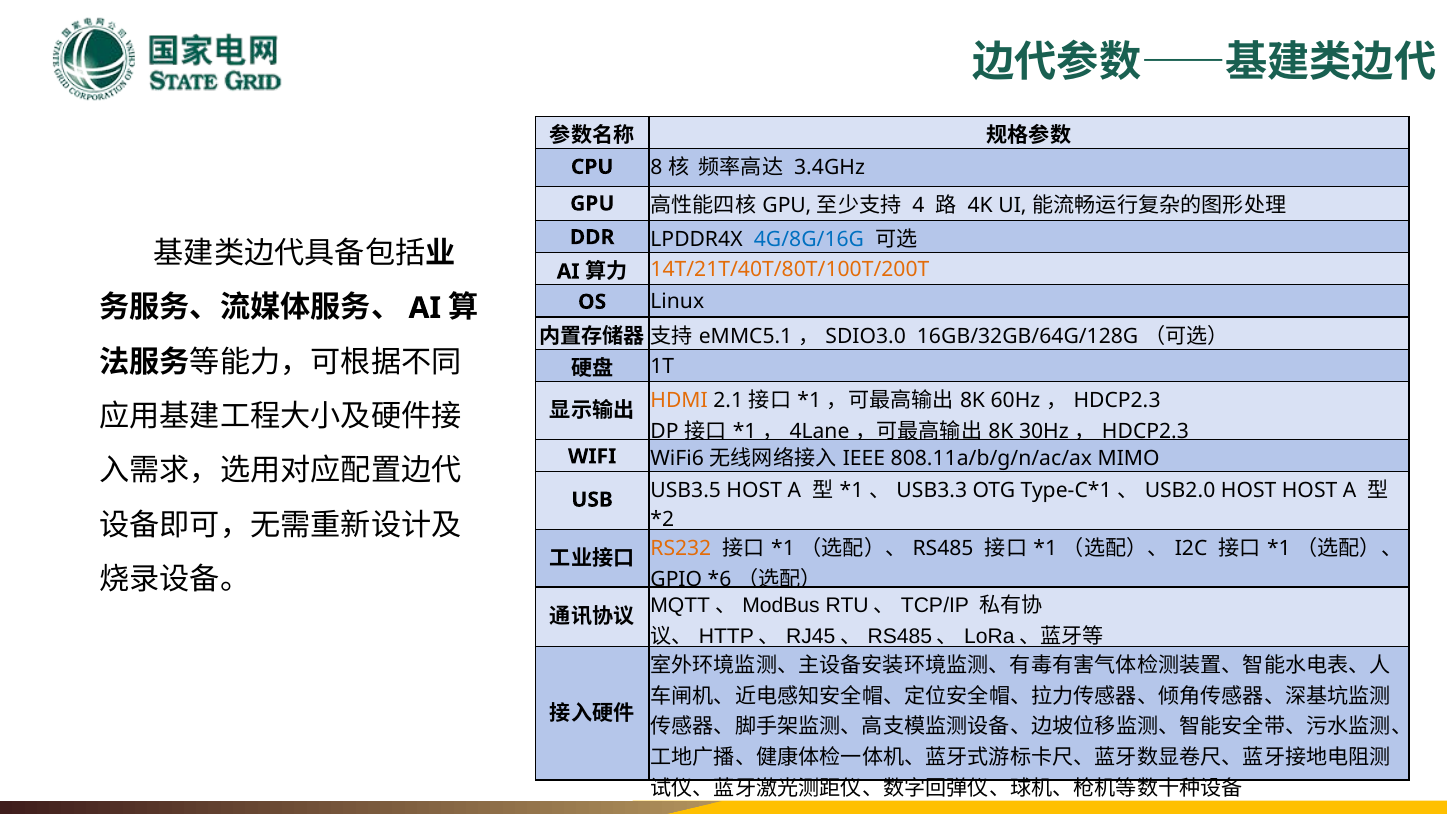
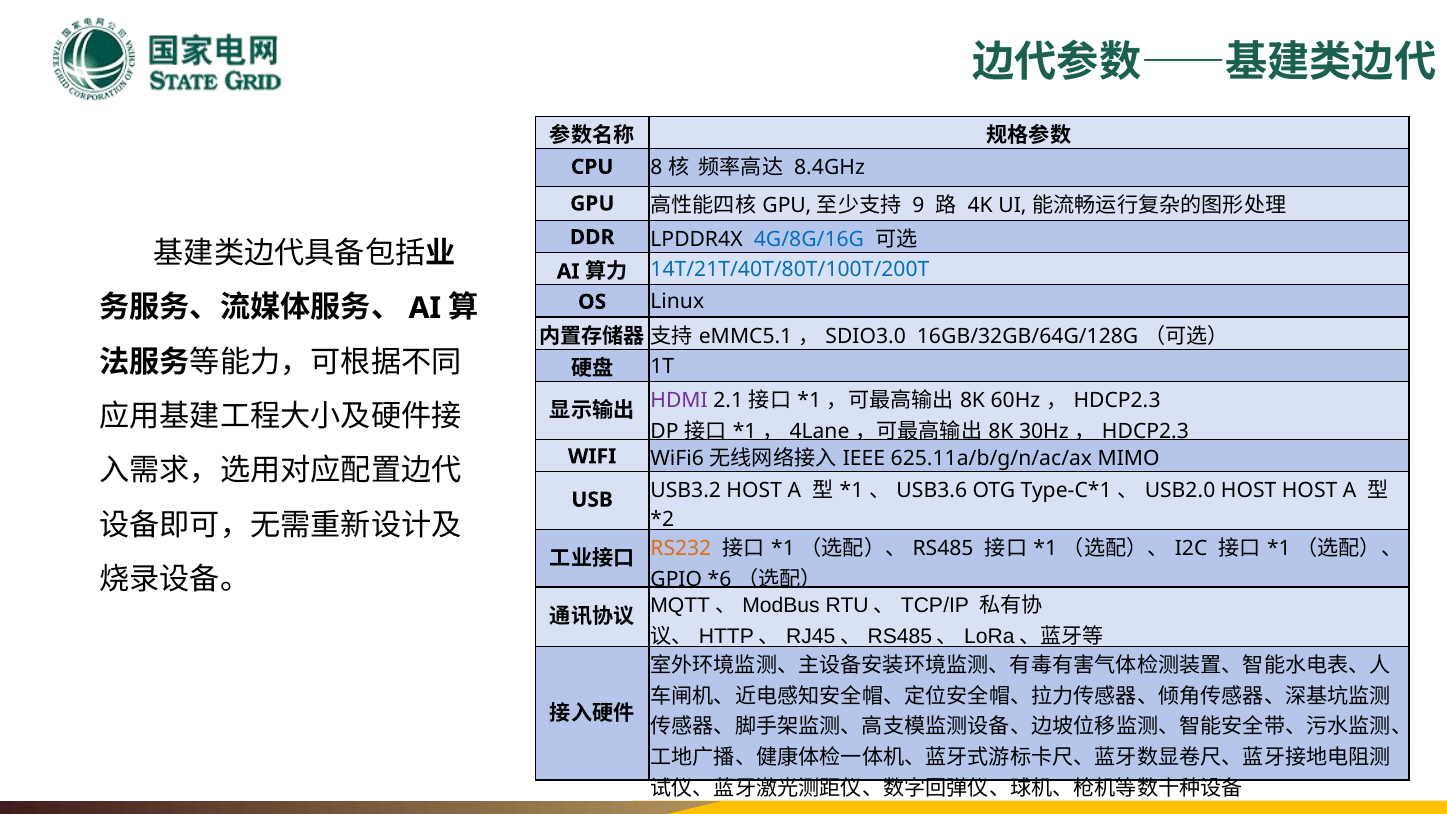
3.4GHz: 3.4GHz -> 8.4GHz (830, 168)
4: 4 -> 9 (918, 206)
14T/21T/40T/80T/100T/200T colour: orange -> blue (790, 270)
HDMI colour: orange -> purple (679, 401)
808.11a/b/g/n/ac/ax: 808.11a/b/g/n/ac/ax -> 625.11a/b/g/n/ac/ax (991, 458)
USB3.5: USB3.5 -> USB3.2 (686, 491)
USB3.3: USB3.3 -> USB3.6 (932, 491)
